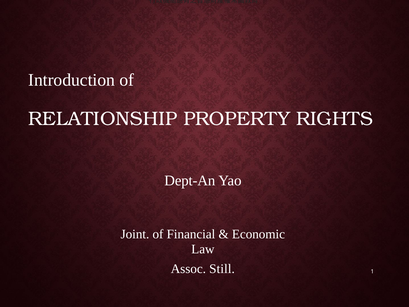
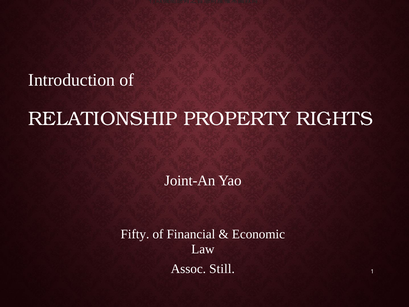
Dept-An: Dept-An -> Joint-An (190, 180)
Joint: Joint -> Fifty (135, 234)
